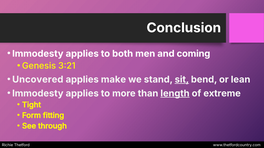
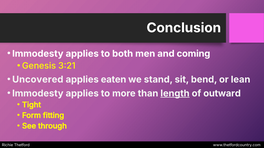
make: make -> eaten (114, 80)
sit underline: present -> none (182, 80)
extreme: extreme -> outward (222, 94)
